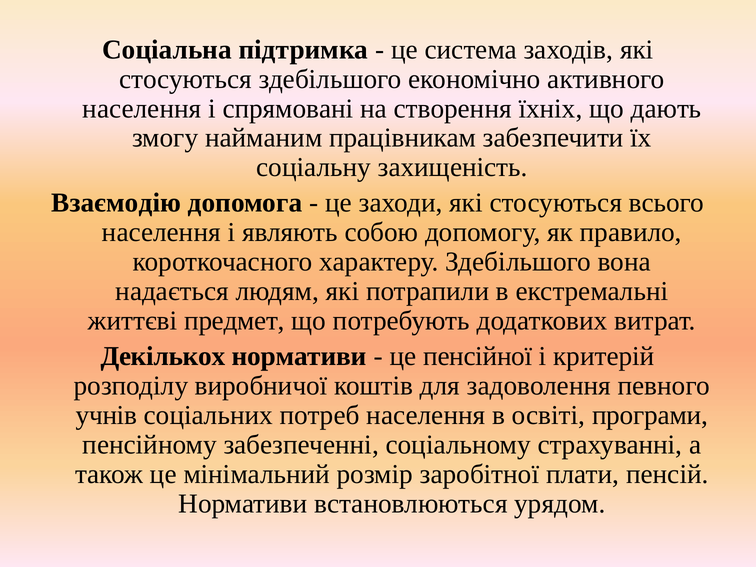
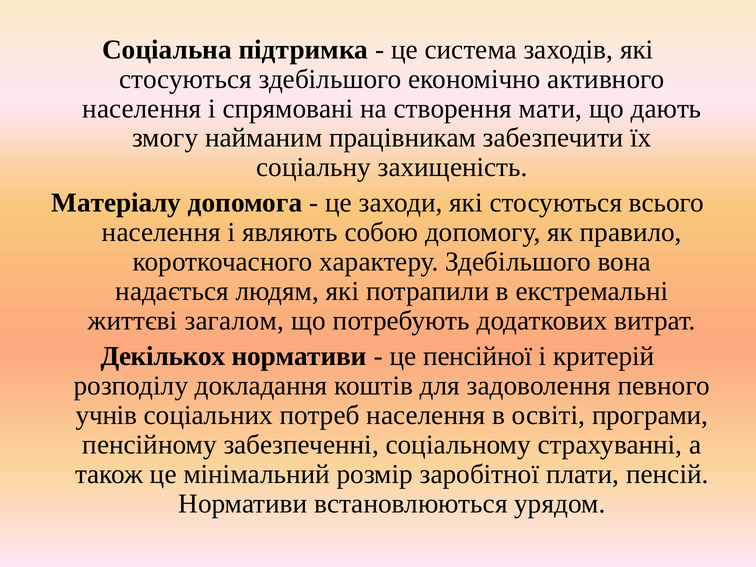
їхніх: їхніх -> мати (550, 109)
Взаємодію: Взаємодію -> Матеріалу (116, 203)
предмет: предмет -> загалом (234, 321)
виробничої: виробничої -> докладання (261, 386)
